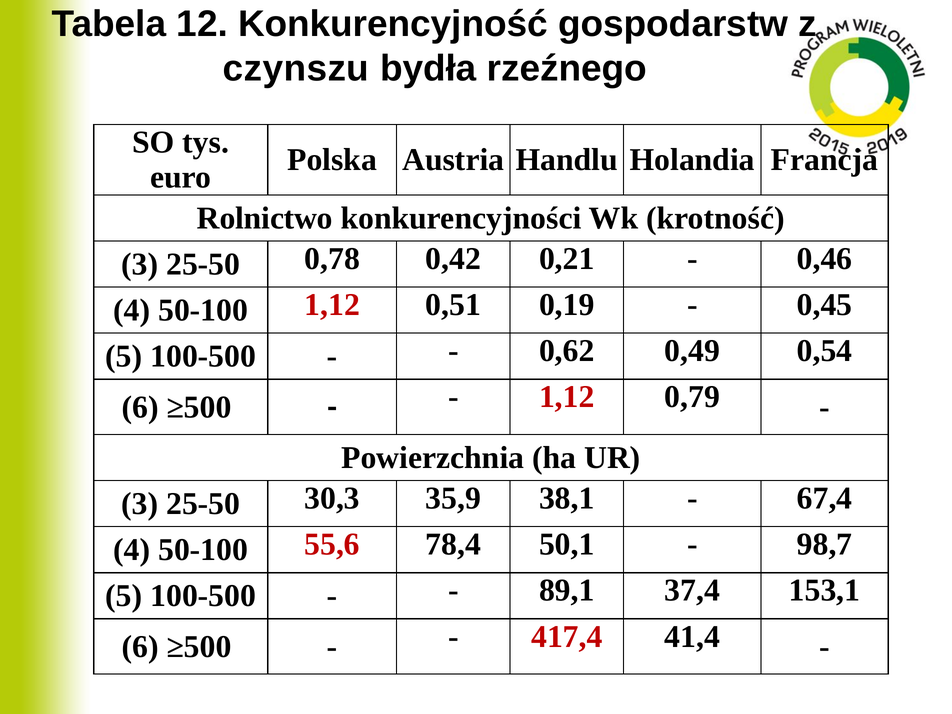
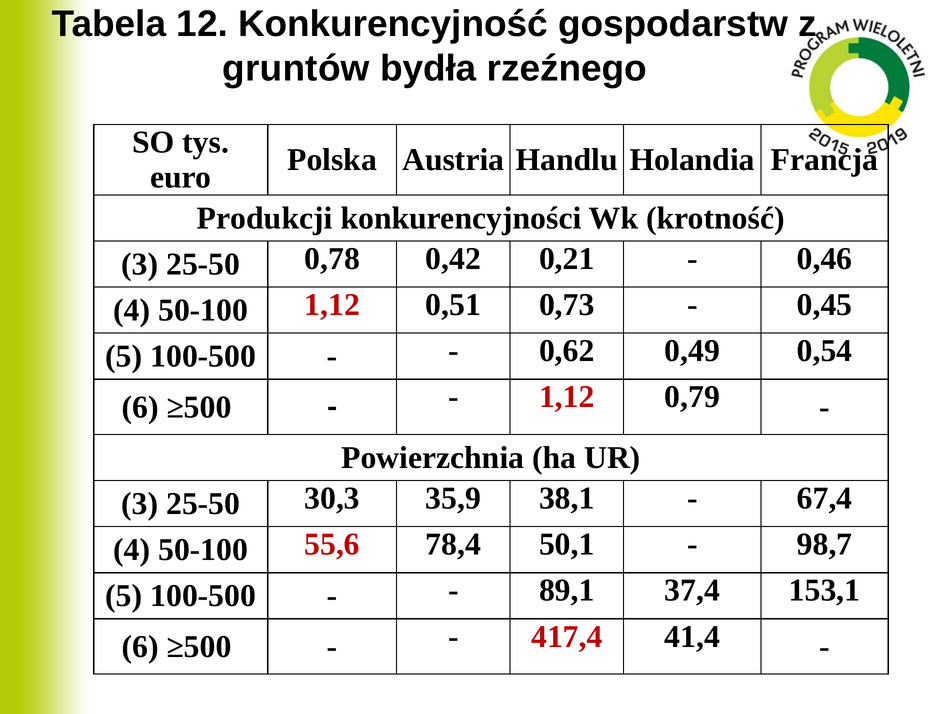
czynszu: czynszu -> gruntów (296, 68)
Rolnictwo: Rolnictwo -> Produkcji (265, 218)
0,19: 0,19 -> 0,73 (567, 305)
